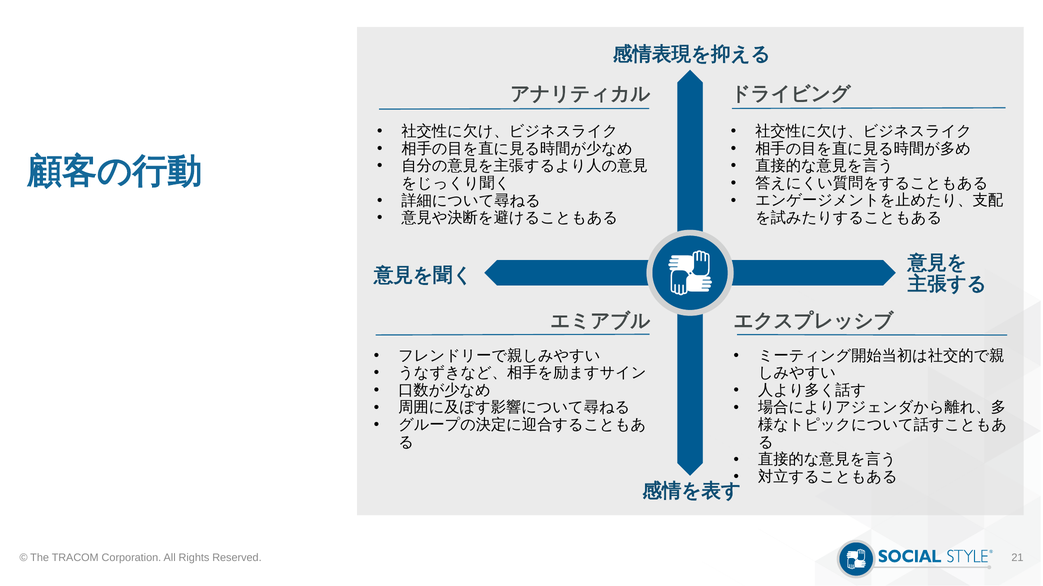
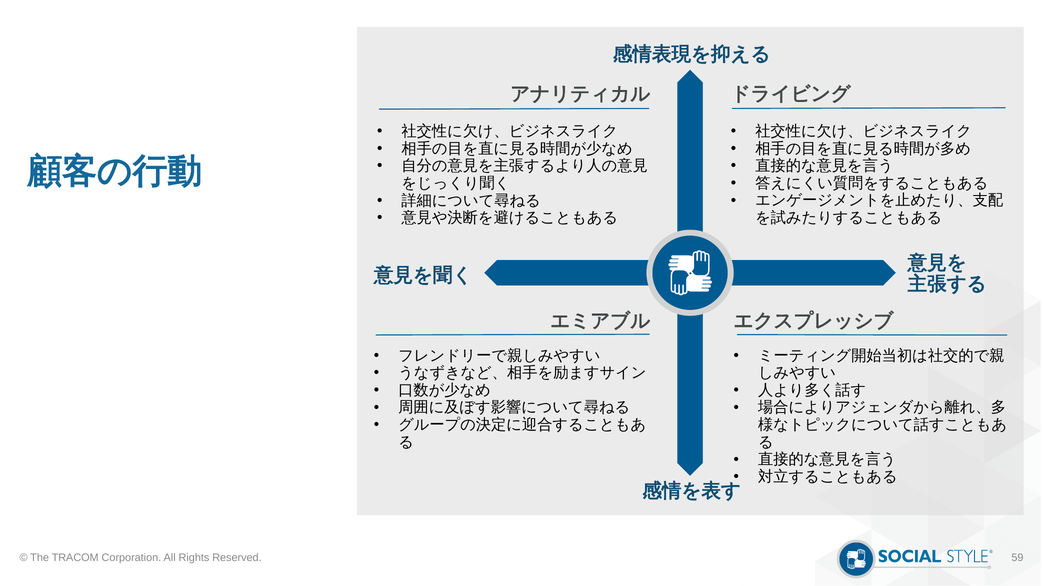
21: 21 -> 59 (1018, 558)
